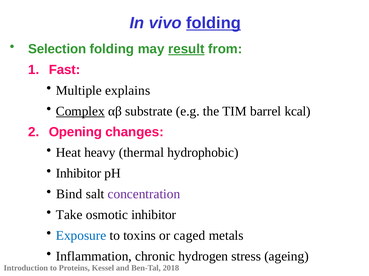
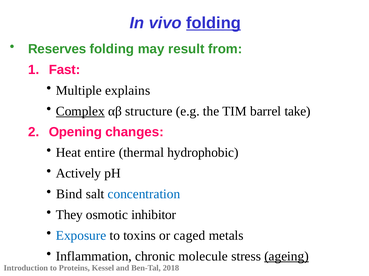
Selection: Selection -> Reserves (57, 49)
result underline: present -> none (186, 49)
substrate: substrate -> structure (149, 111)
kcal: kcal -> take (298, 111)
heavy: heavy -> entire (100, 153)
Inhibitor: Inhibitor -> Actively (79, 174)
concentration colour: purple -> blue (144, 195)
Take: Take -> They (69, 215)
hydrogen: hydrogen -> molecule (203, 257)
ageing underline: none -> present (287, 257)
